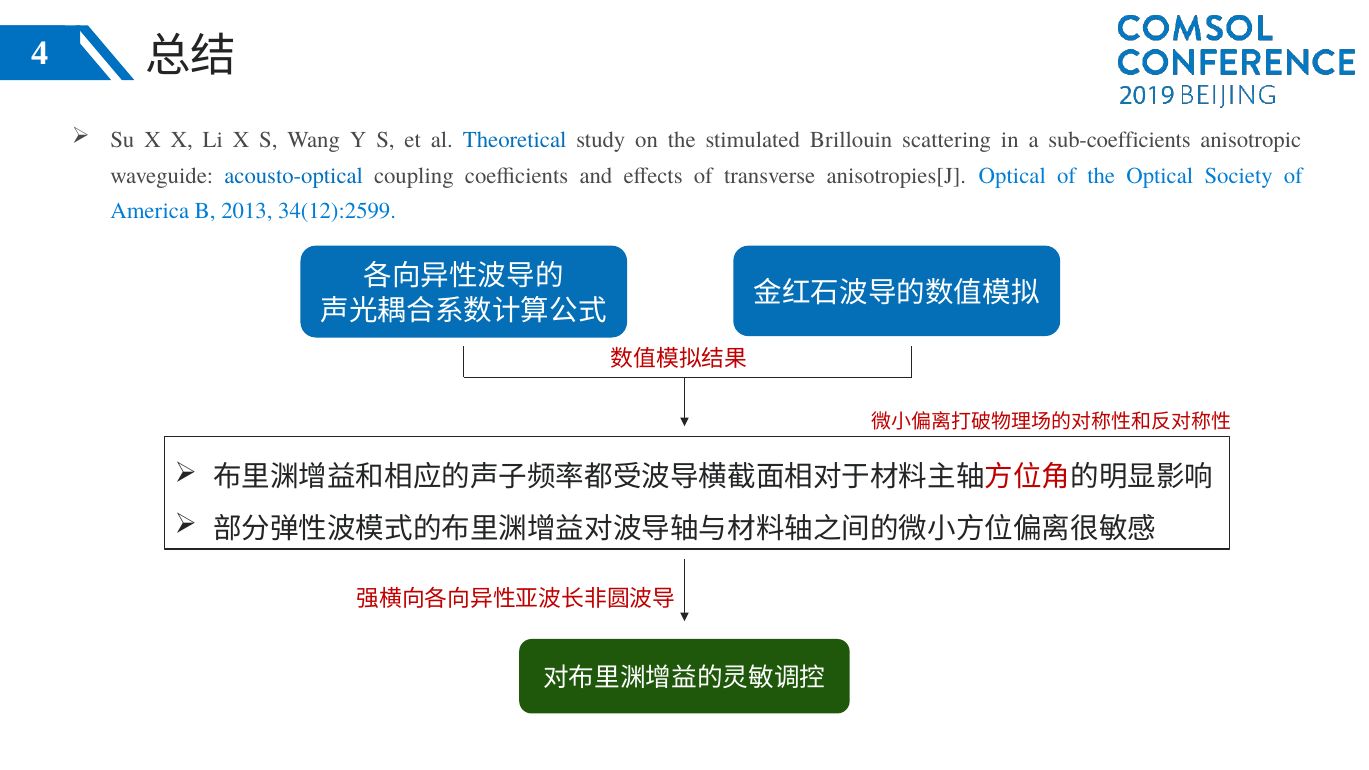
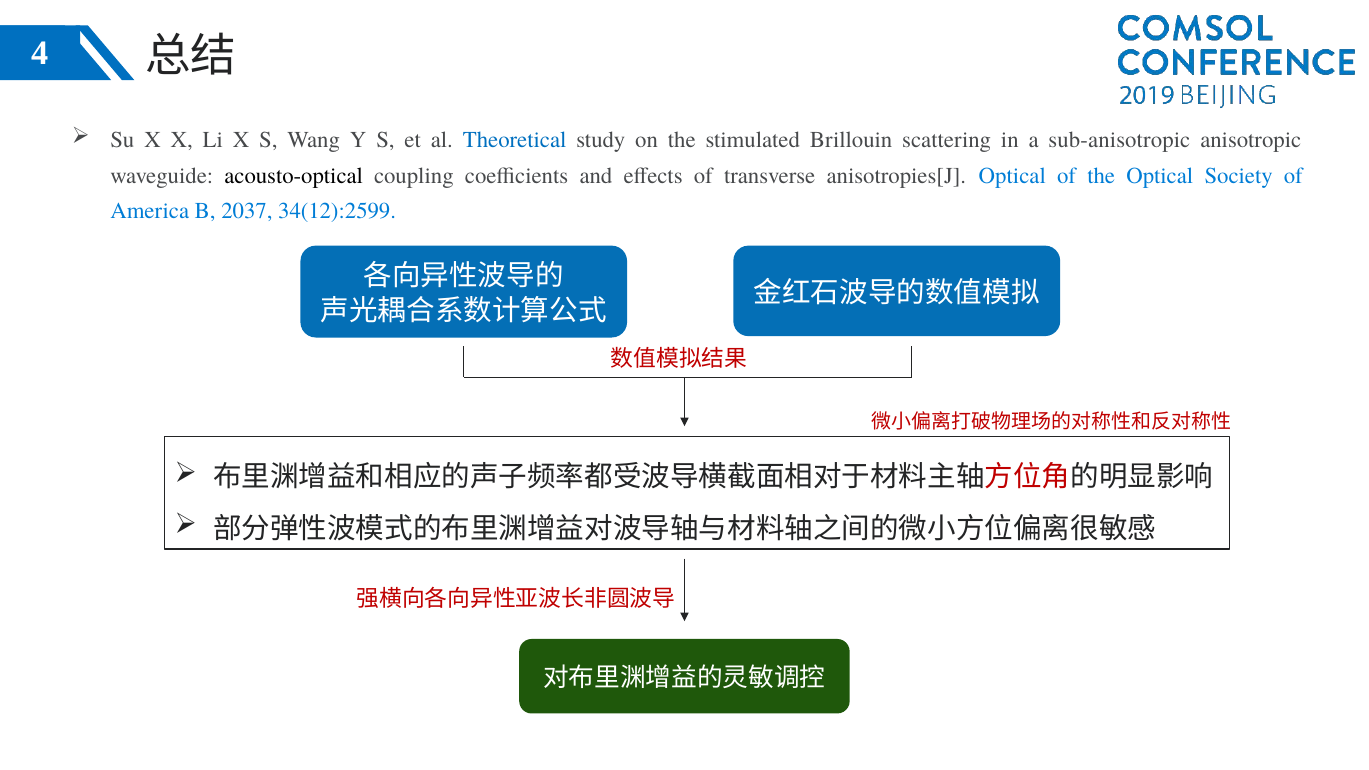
sub-coefficients: sub-coefficients -> sub-anisotropic (1119, 140)
acousto-optical colour: blue -> black (294, 176)
2013: 2013 -> 2037 (247, 211)
